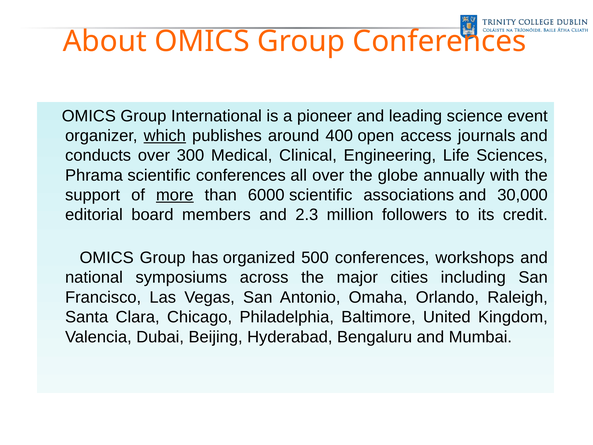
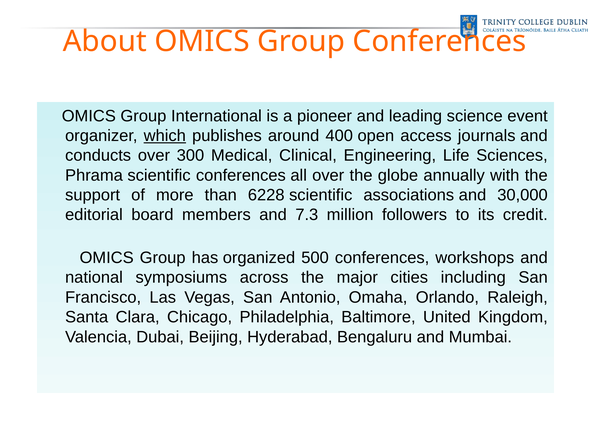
more underline: present -> none (175, 195)
6000: 6000 -> 6228 (266, 195)
2.3: 2.3 -> 7.3 (307, 215)
